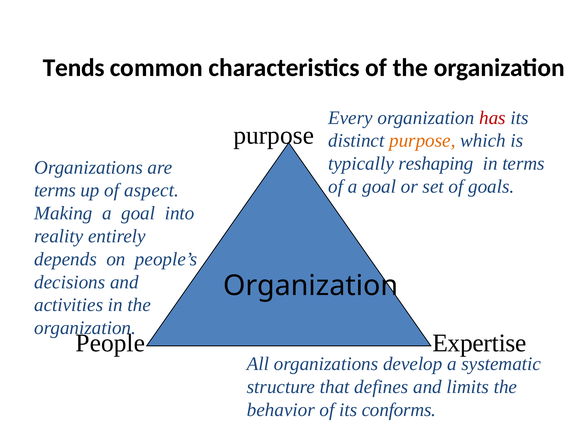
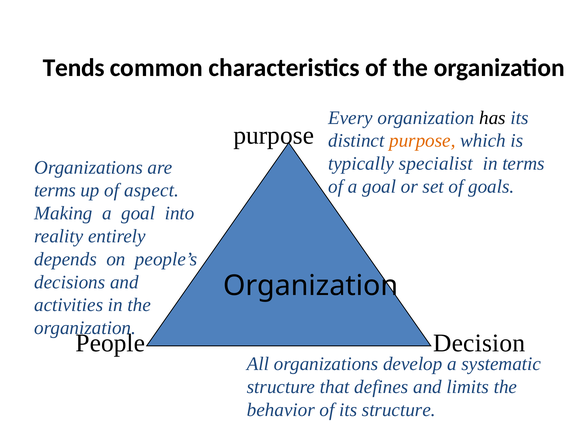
has colour: red -> black (492, 118)
reshaping: reshaping -> specialist (436, 163)
Expertise: Expertise -> Decision (479, 343)
its conforms: conforms -> structure (399, 410)
